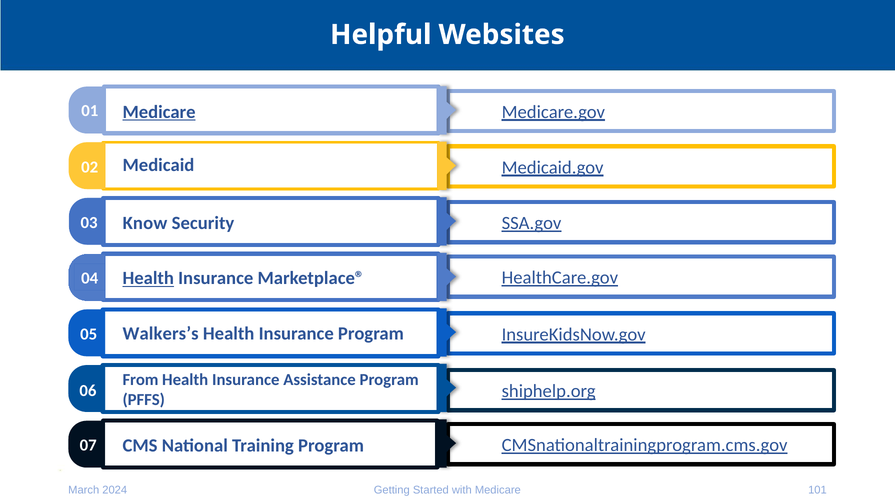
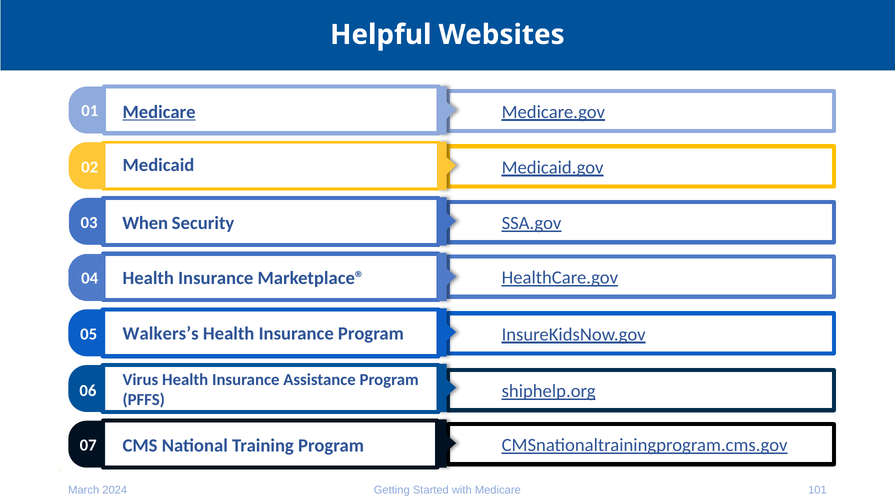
Know: Know -> When (145, 223)
Health underline: present -> none (148, 279)
From: From -> Virus (140, 380)
